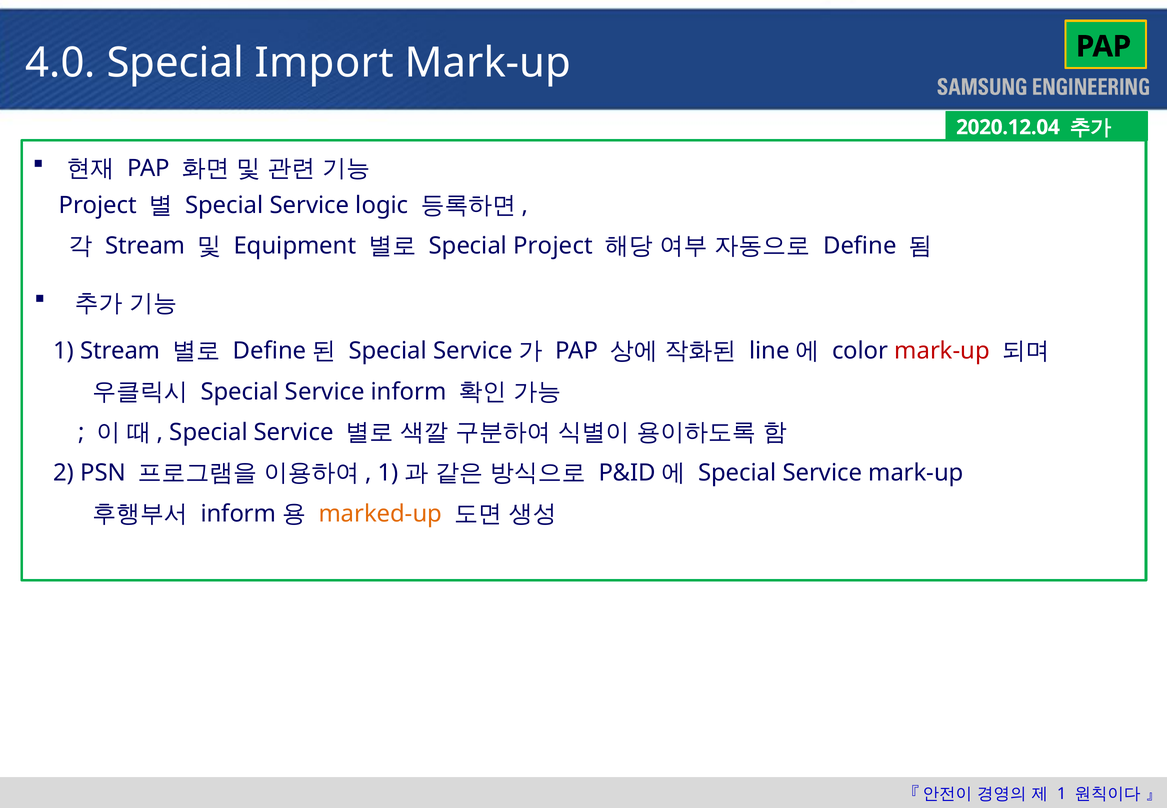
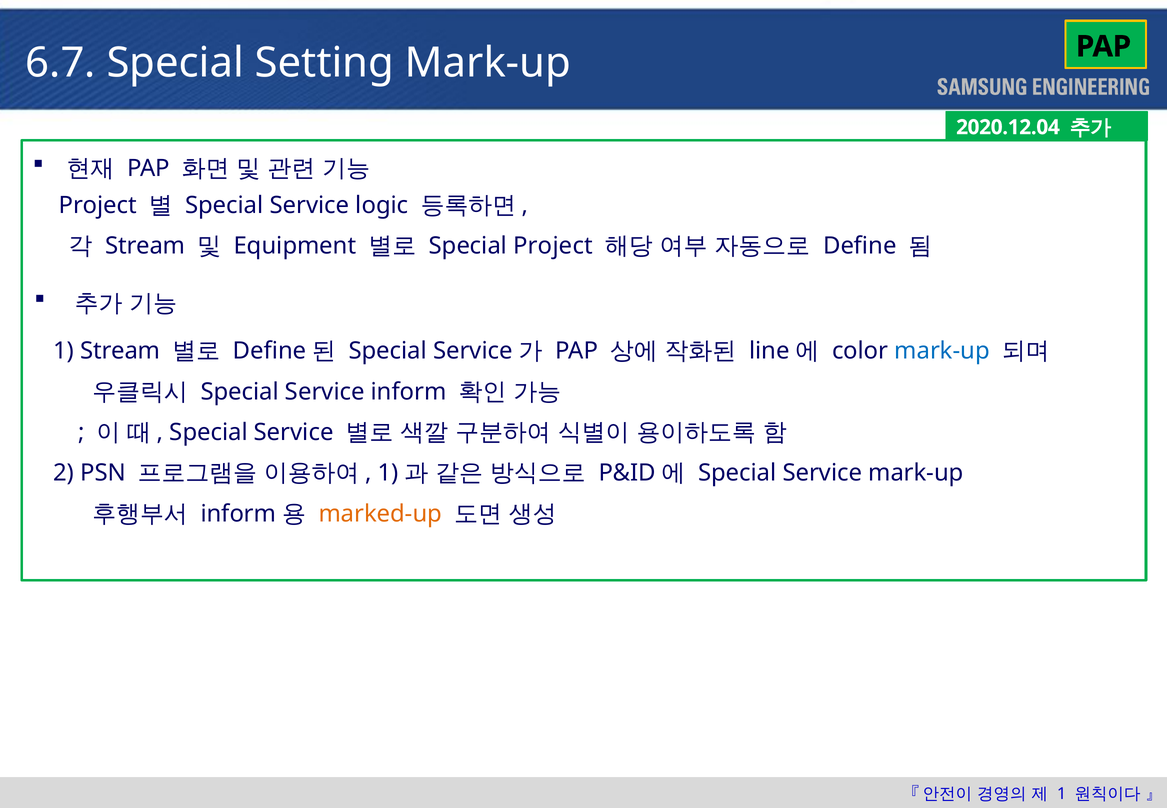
4.0: 4.0 -> 6.7 (61, 63)
Import: Import -> Setting (324, 63)
mark-up colour: red -> blue (942, 351)
